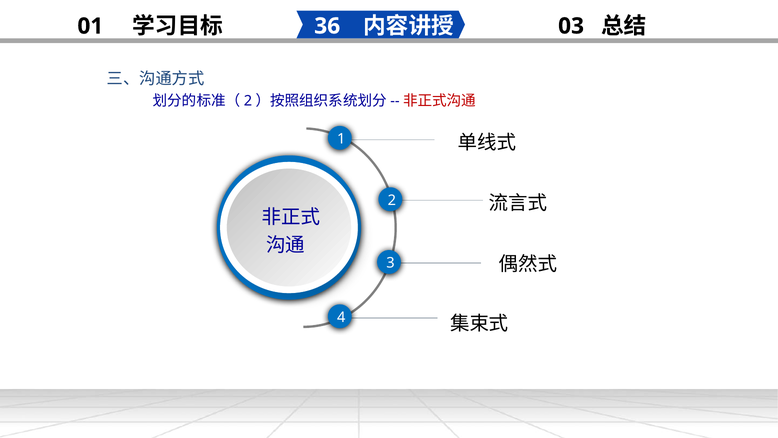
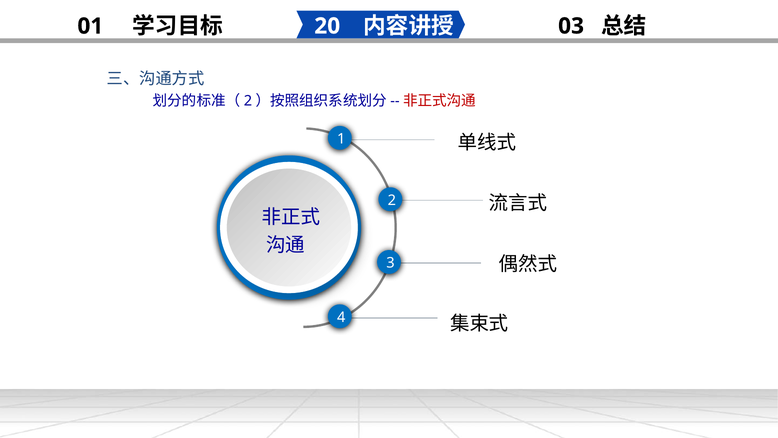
36: 36 -> 20 (327, 26)
